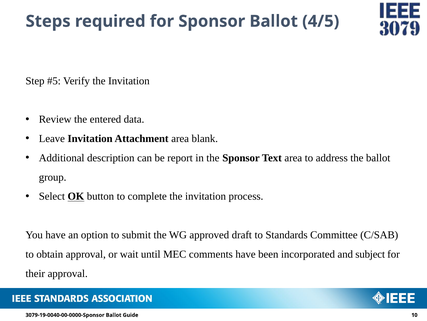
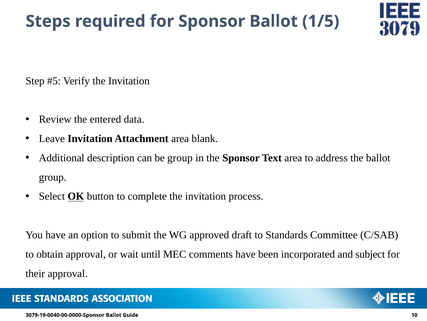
4/5: 4/5 -> 1/5 (321, 21)
be report: report -> group (180, 158)
